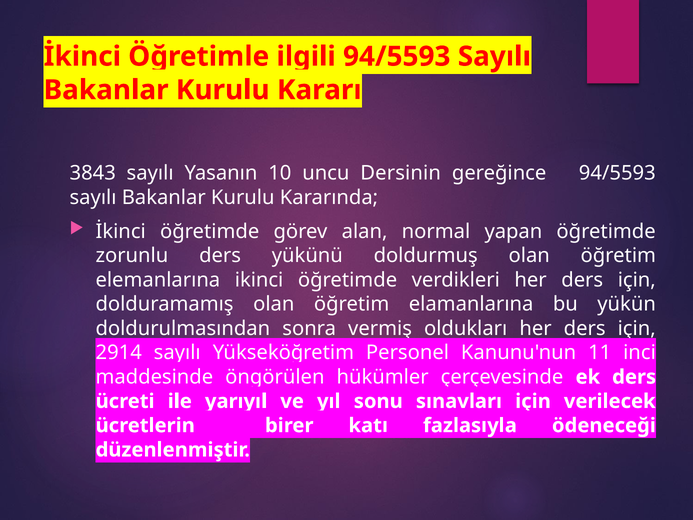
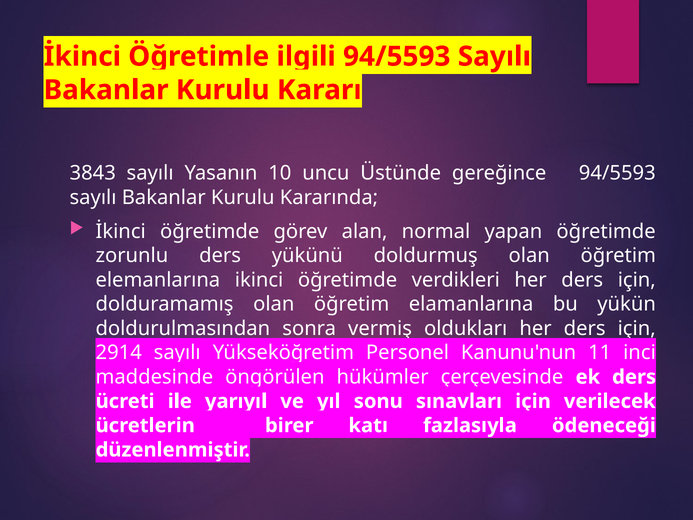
Dersinin: Dersinin -> Üstünde (401, 173)
